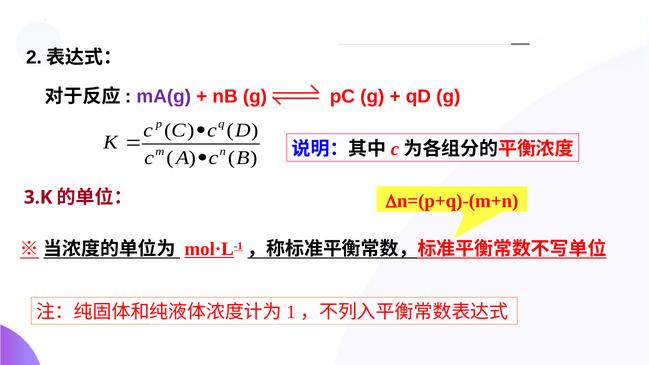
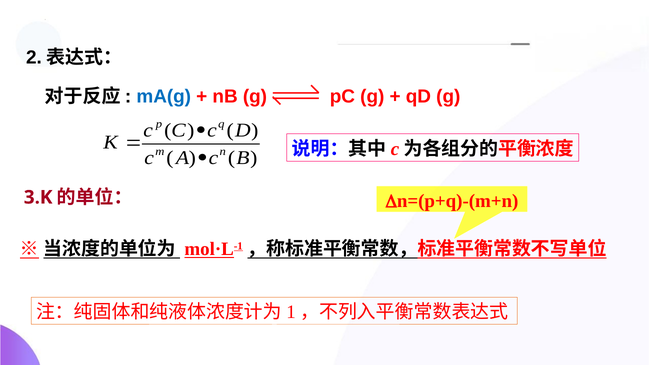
mA(g colour: purple -> blue (164, 96)
